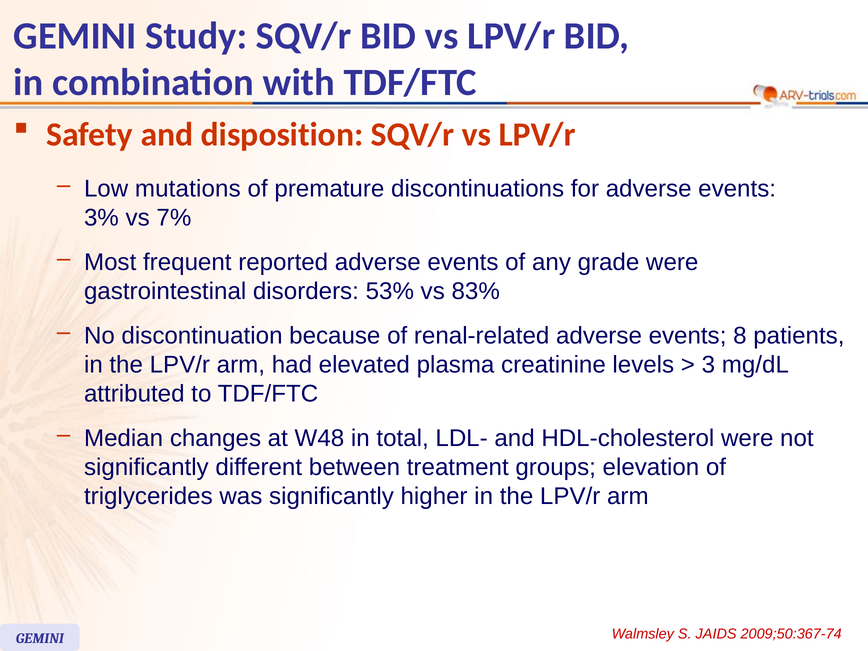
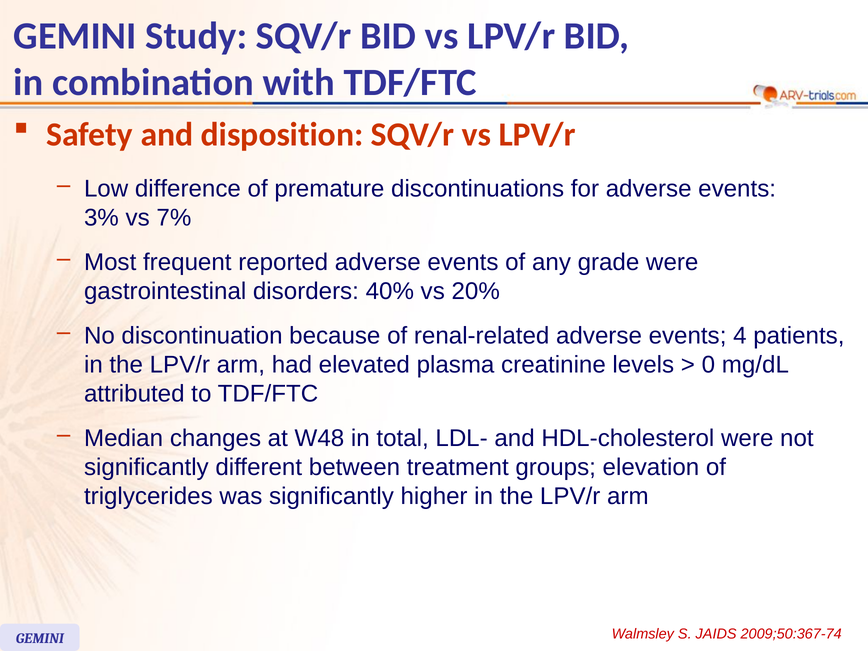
mutations: mutations -> difference (188, 189)
53%: 53% -> 40% (390, 291)
83%: 83% -> 20% (476, 291)
8: 8 -> 4 (740, 336)
3: 3 -> 0 (708, 365)
